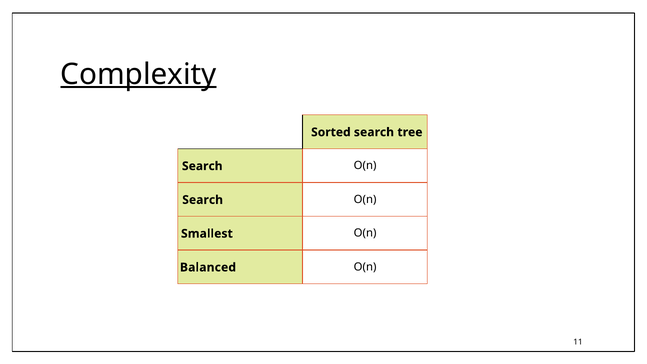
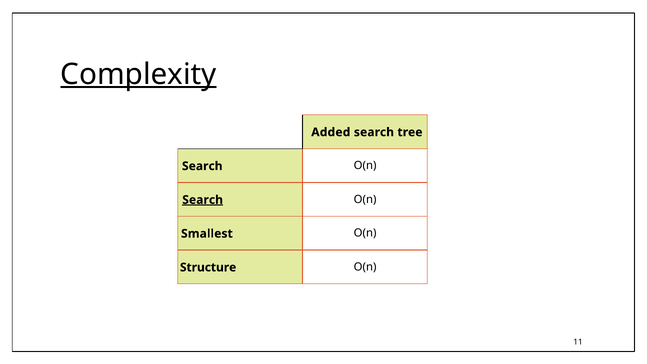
Sorted: Sorted -> Added (331, 132)
Search underline: none -> present (203, 200)
Balanced: Balanced -> Structure (208, 267)
